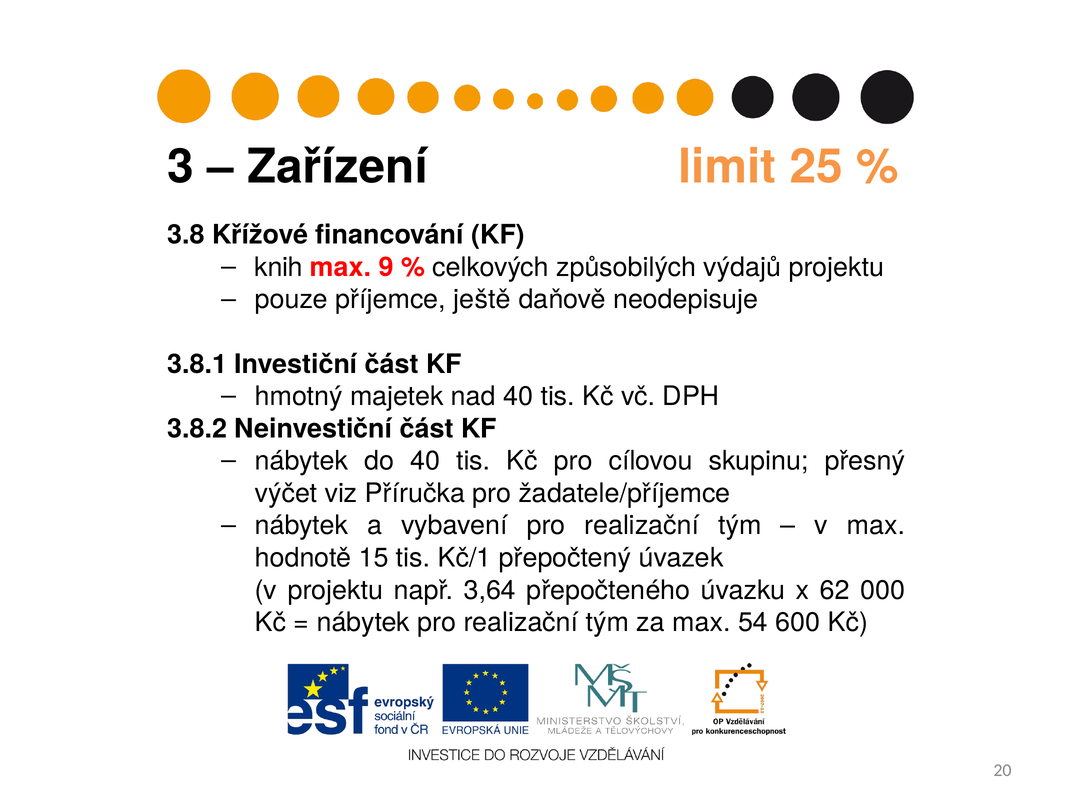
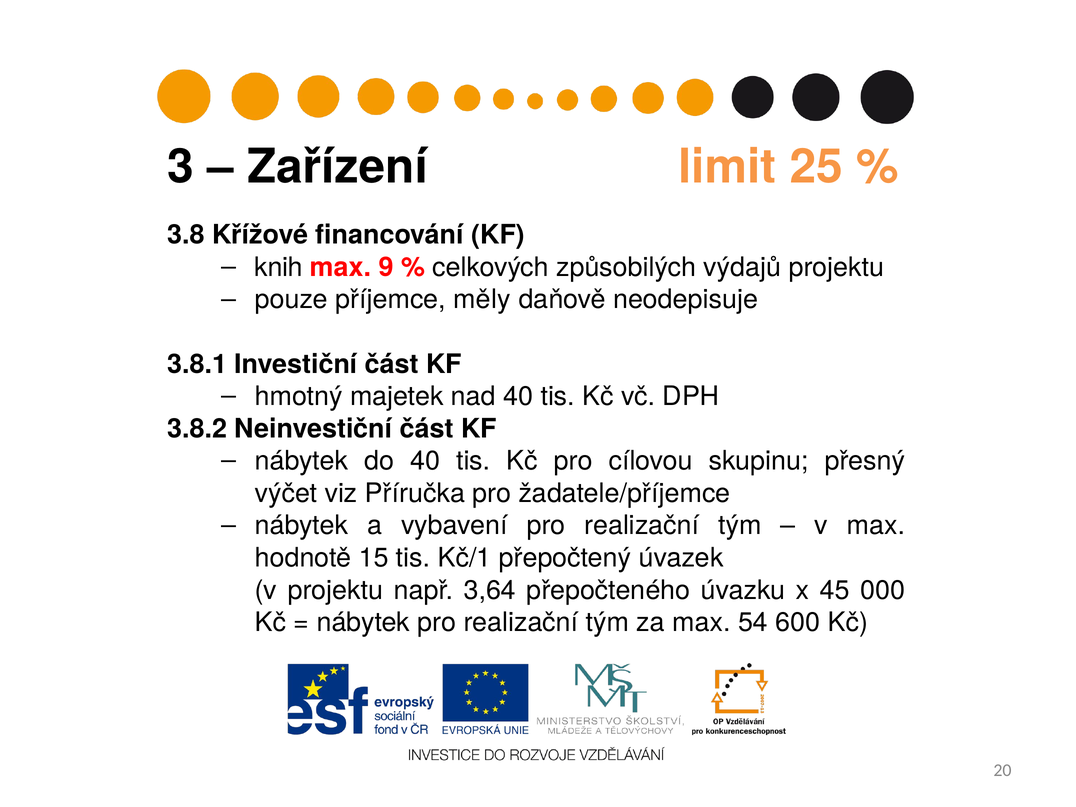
ještě: ještě -> měly (482, 300)
62: 62 -> 45 (835, 590)
